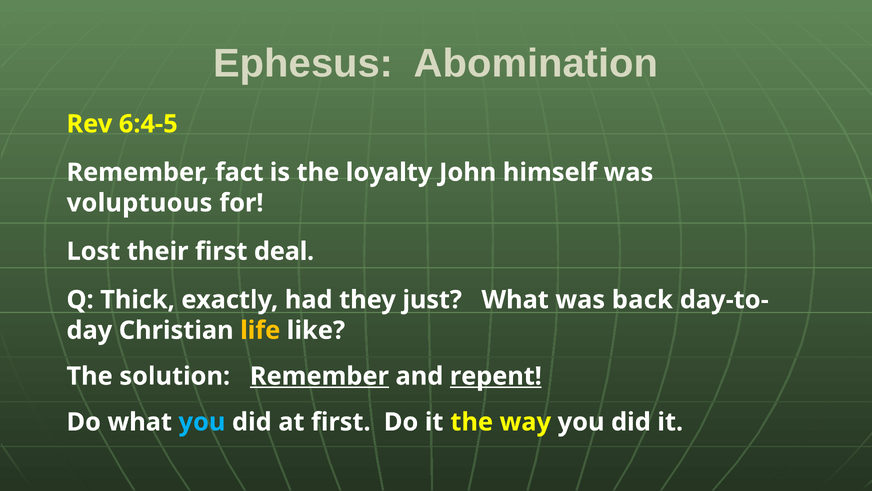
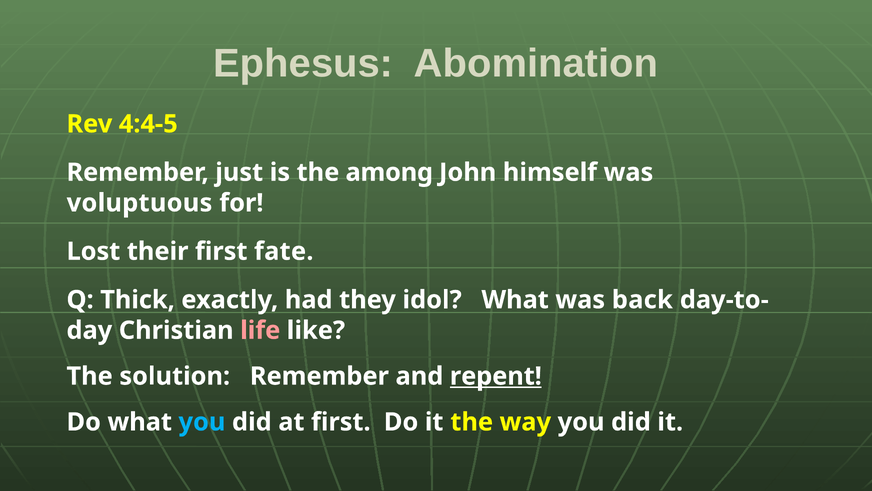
6:4-5: 6:4-5 -> 4:4-5 (148, 124)
fact: fact -> just (239, 172)
loyalty: loyalty -> among (389, 172)
deal: deal -> fate (284, 251)
just: just -> idol (432, 300)
life colour: yellow -> pink (260, 330)
Remember underline: present -> none (319, 376)
